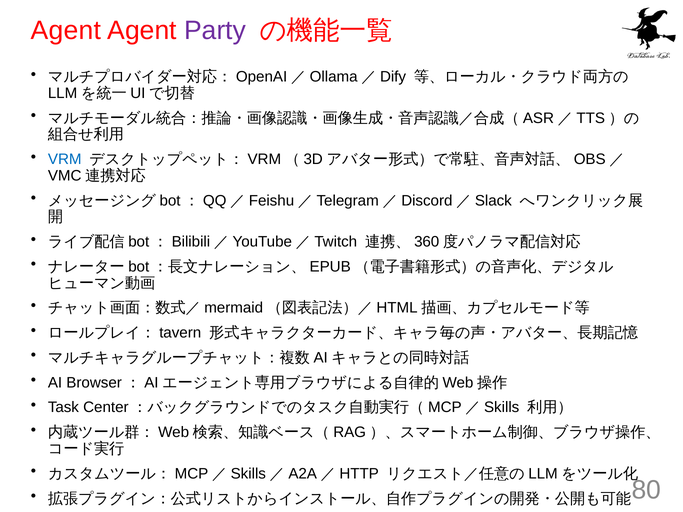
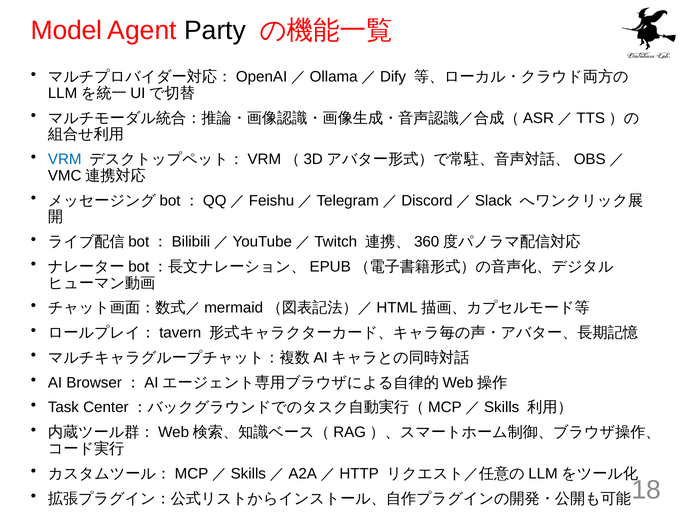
Agent: Agent -> Model (66, 31)
Party colour: purple -> black (215, 31)
80: 80 -> 18 (646, 490)
